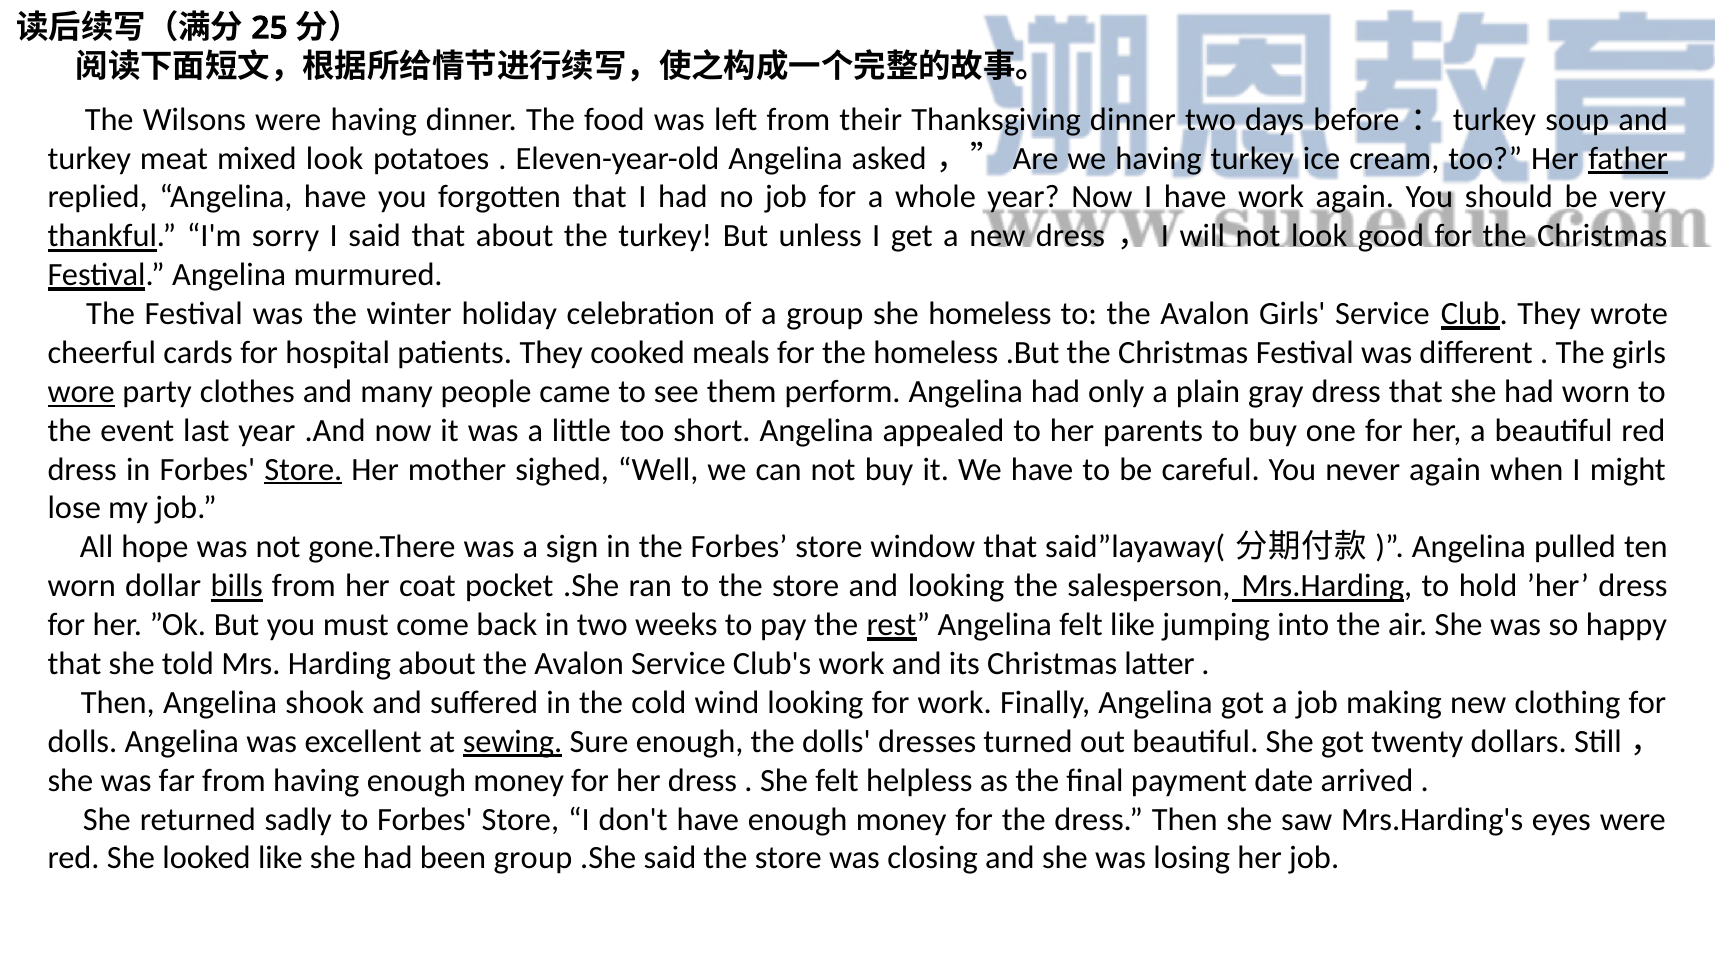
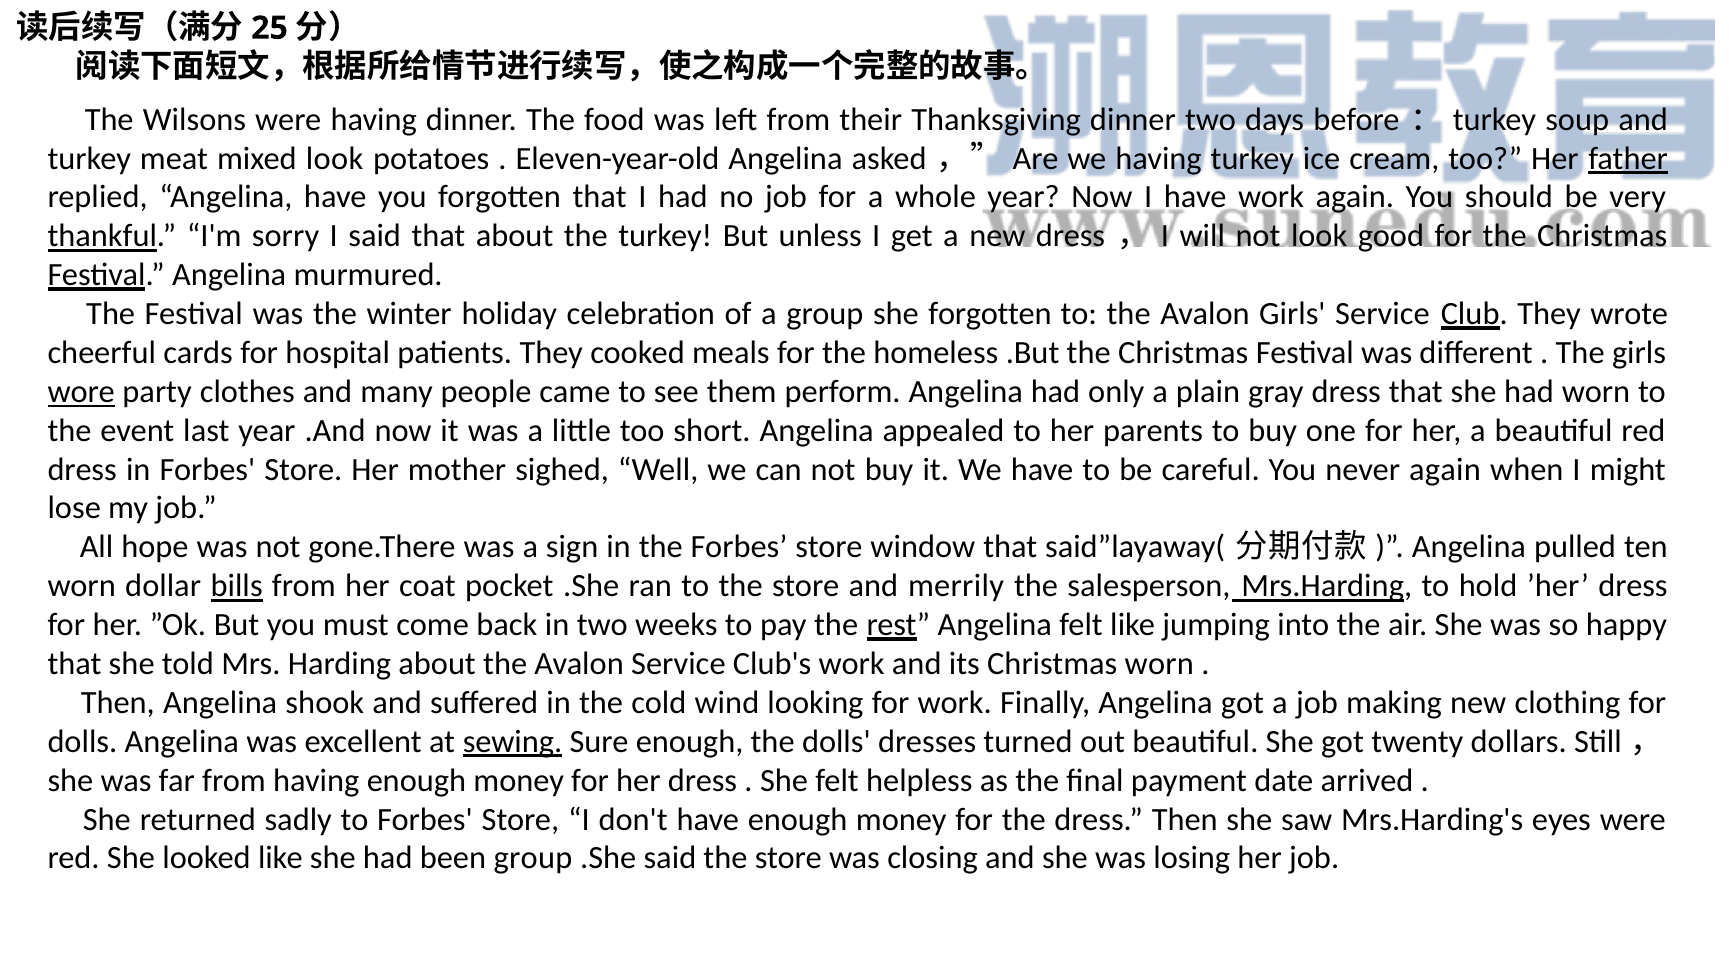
she homeless: homeless -> forgotten (990, 314)
Store underline: present -> none (303, 470)
and looking: looking -> merrily (956, 586)
Christmas latter: latter -> worn (1159, 664)
